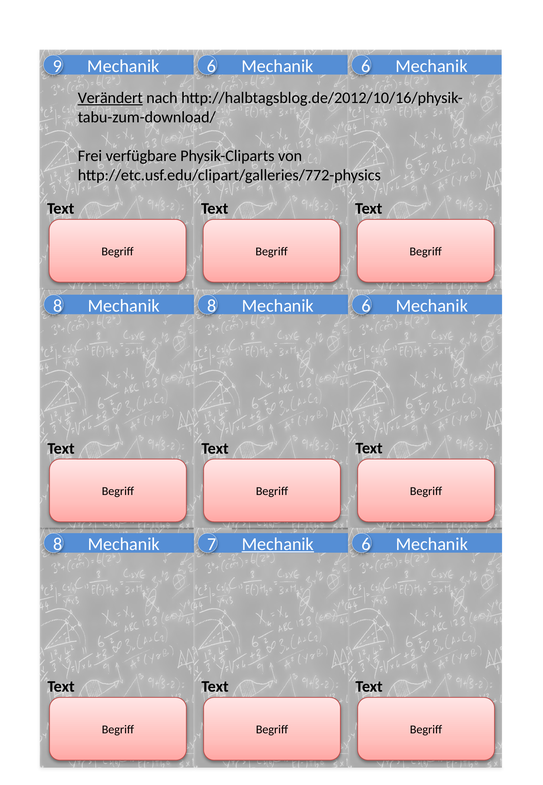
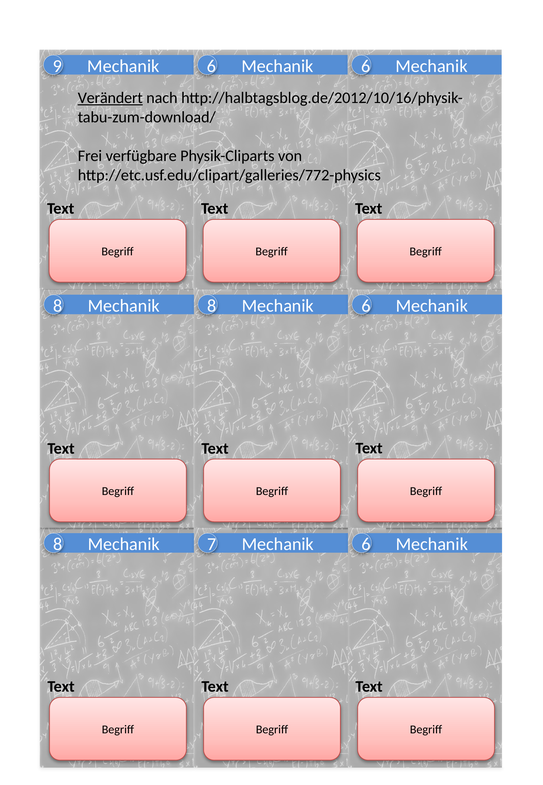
Mechanik underline: present -> none (278, 544)
